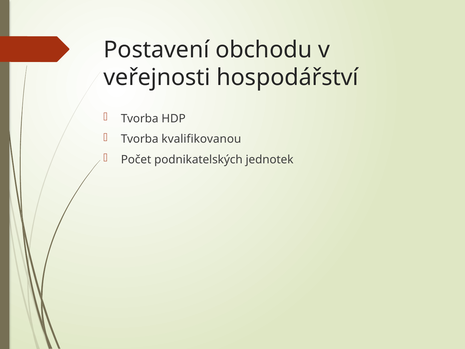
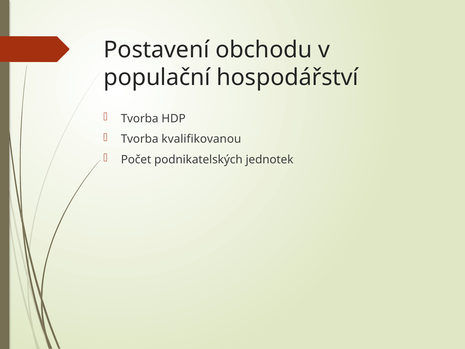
veřejnosti: veřejnosti -> populační (157, 78)
